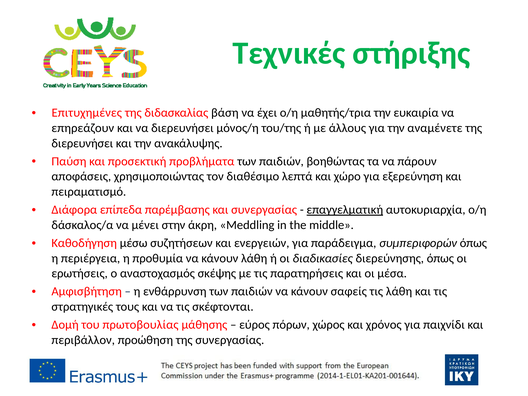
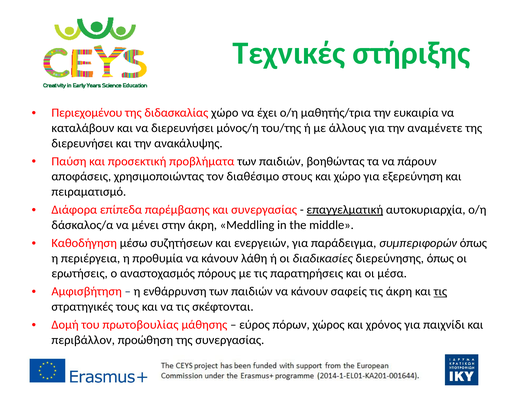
Επιτυχημένες: Επιτυχημένες -> Περιεχομένου (87, 113)
διδασκαλίας βάση: βάση -> χώρο (225, 113)
επηρεάζουν: επηρεάζουν -> καταλάβουν (83, 128)
λεπτά: λεπτά -> στους (297, 177)
σκέψης: σκέψης -> πόρους (217, 273)
τις λάθη: λάθη -> άκρη (399, 292)
τις underline: none -> present (440, 292)
